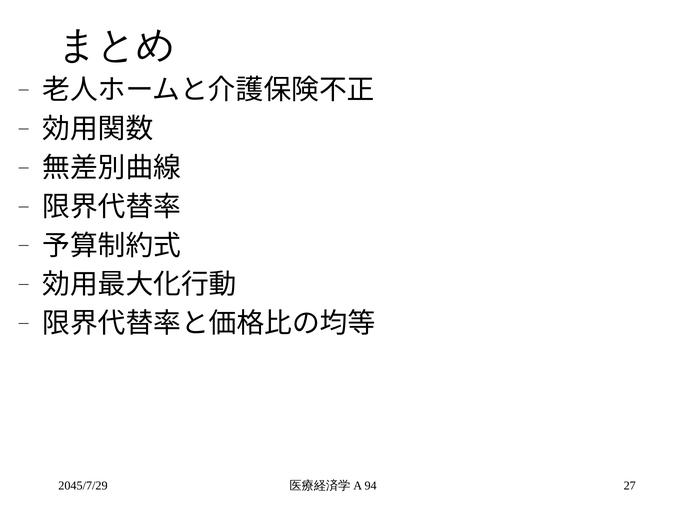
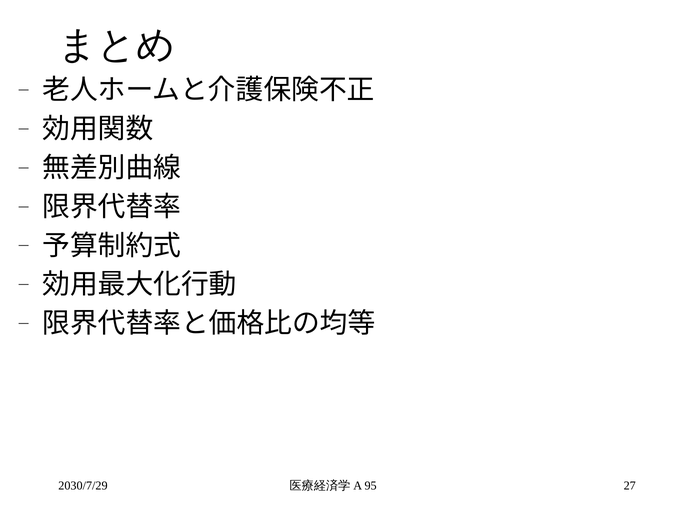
2045/7/29: 2045/7/29 -> 2030/7/29 (83, 485)
94: 94 -> 95 (371, 485)
